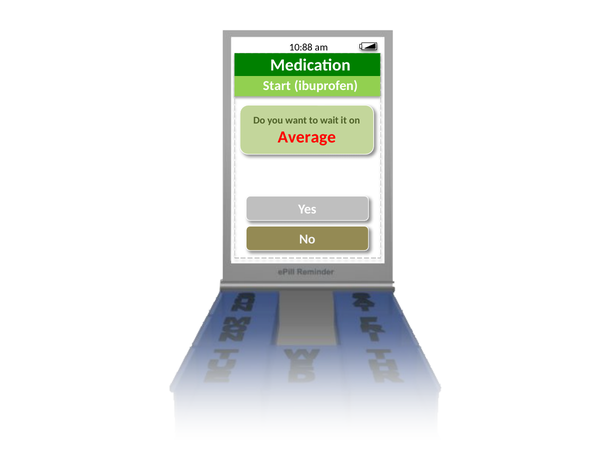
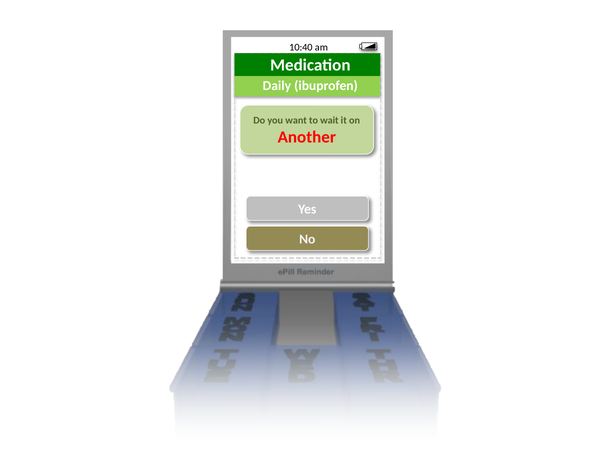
10:88: 10:88 -> 10:40 (301, 48)
Start: Start -> Daily (277, 86)
Average: Average -> Another (307, 137)
